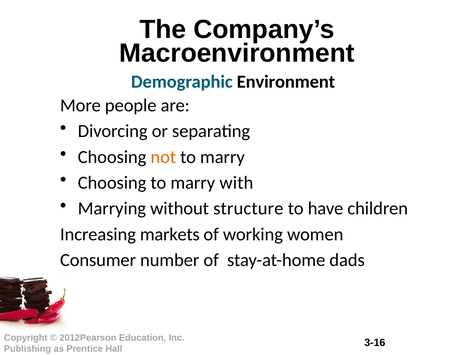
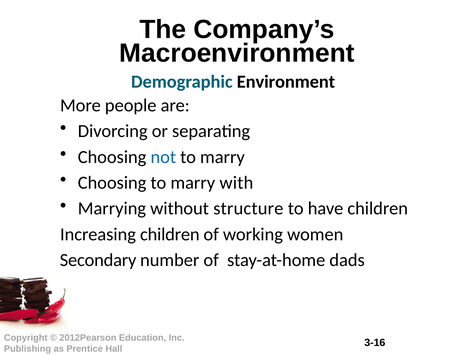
not colour: orange -> blue (163, 157)
Increasing markets: markets -> children (170, 235)
Consumer: Consumer -> Secondary (98, 261)
